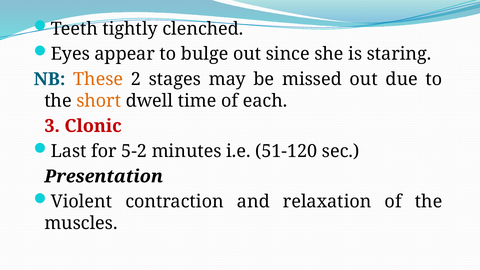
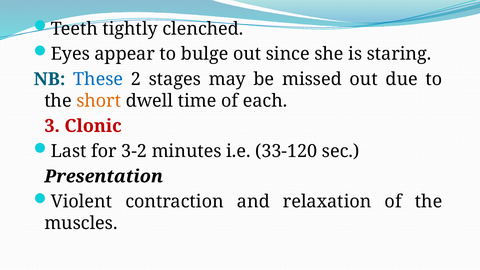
These colour: orange -> blue (98, 79)
5-2: 5-2 -> 3-2 (134, 151)
51-120: 51-120 -> 33-120 (286, 151)
